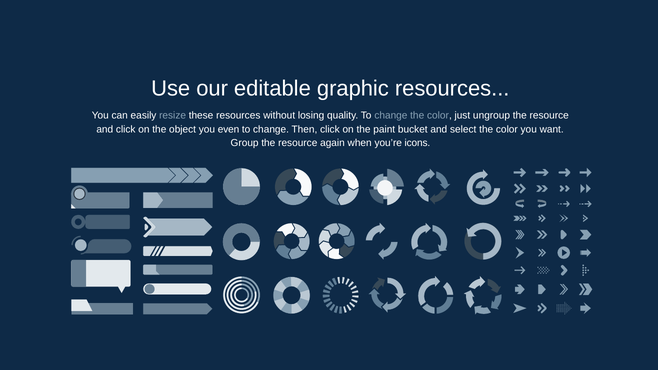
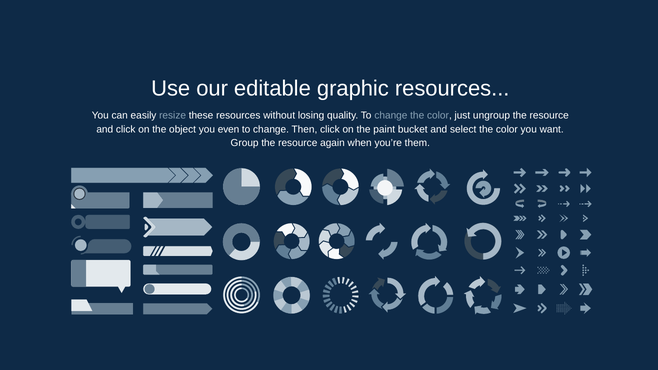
icons: icons -> them (417, 143)
